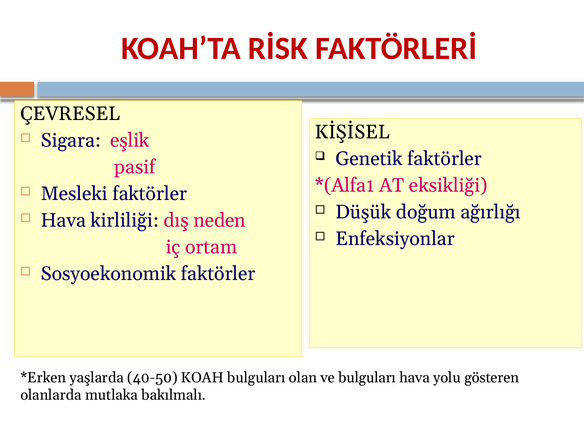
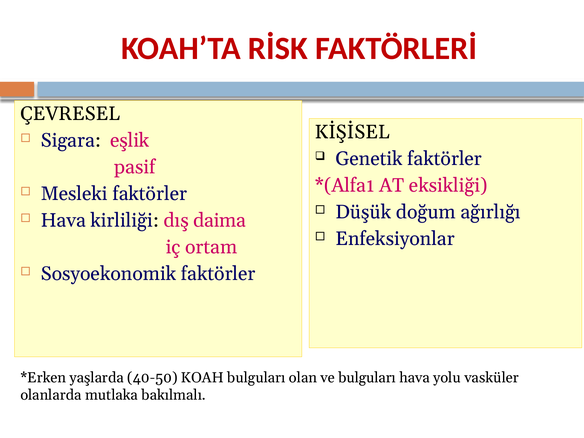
neden: neden -> daima (220, 221)
gösteren: gösteren -> vasküler (492, 378)
